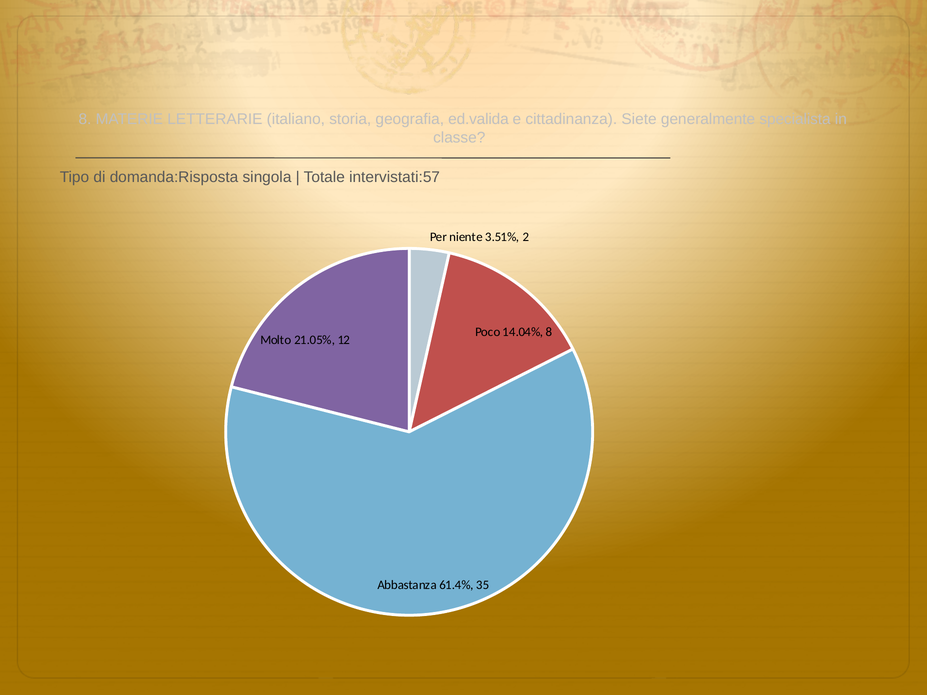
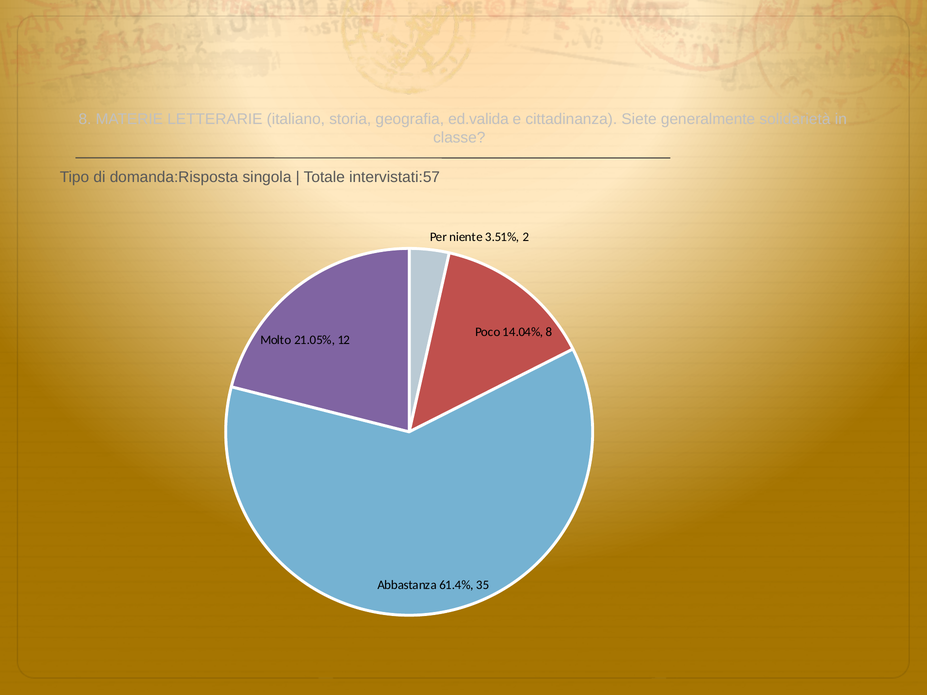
specialista: specialista -> solidarietà (795, 119)
